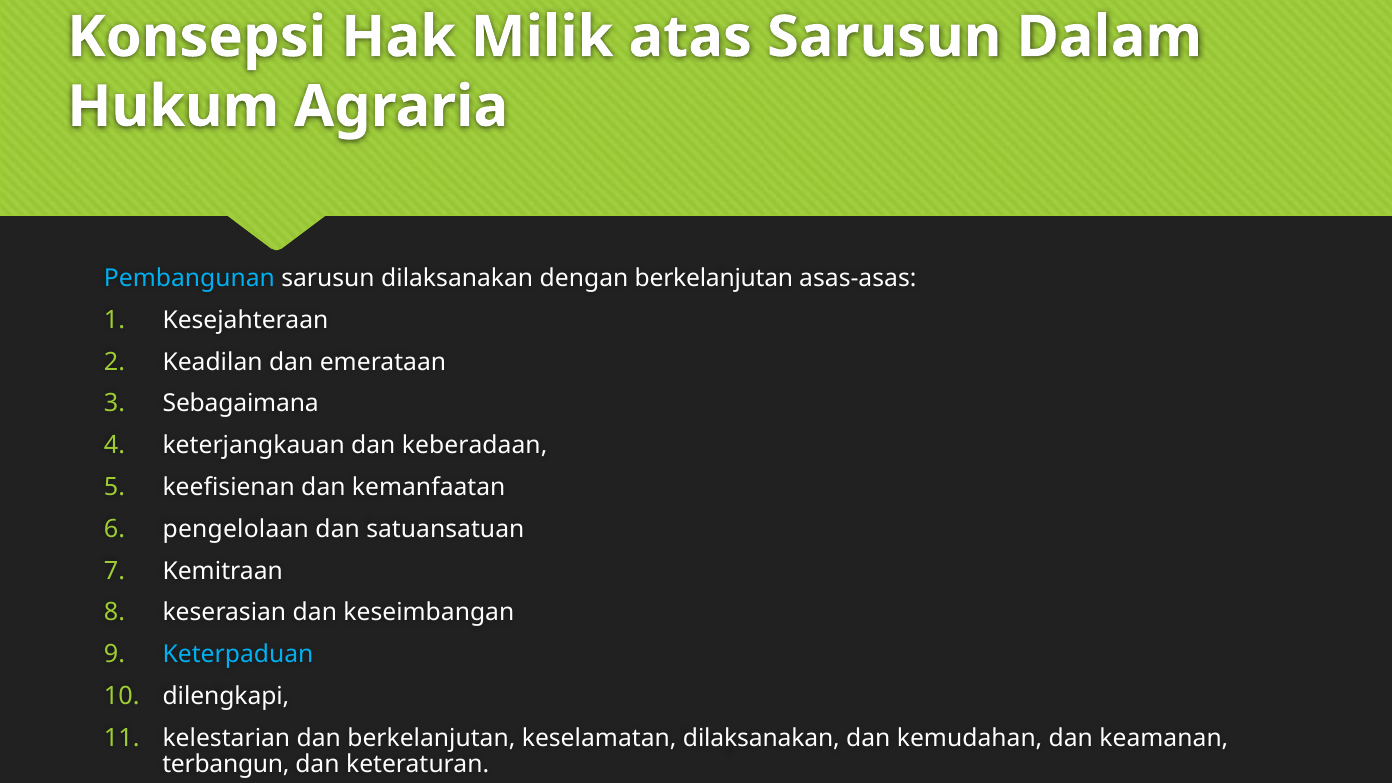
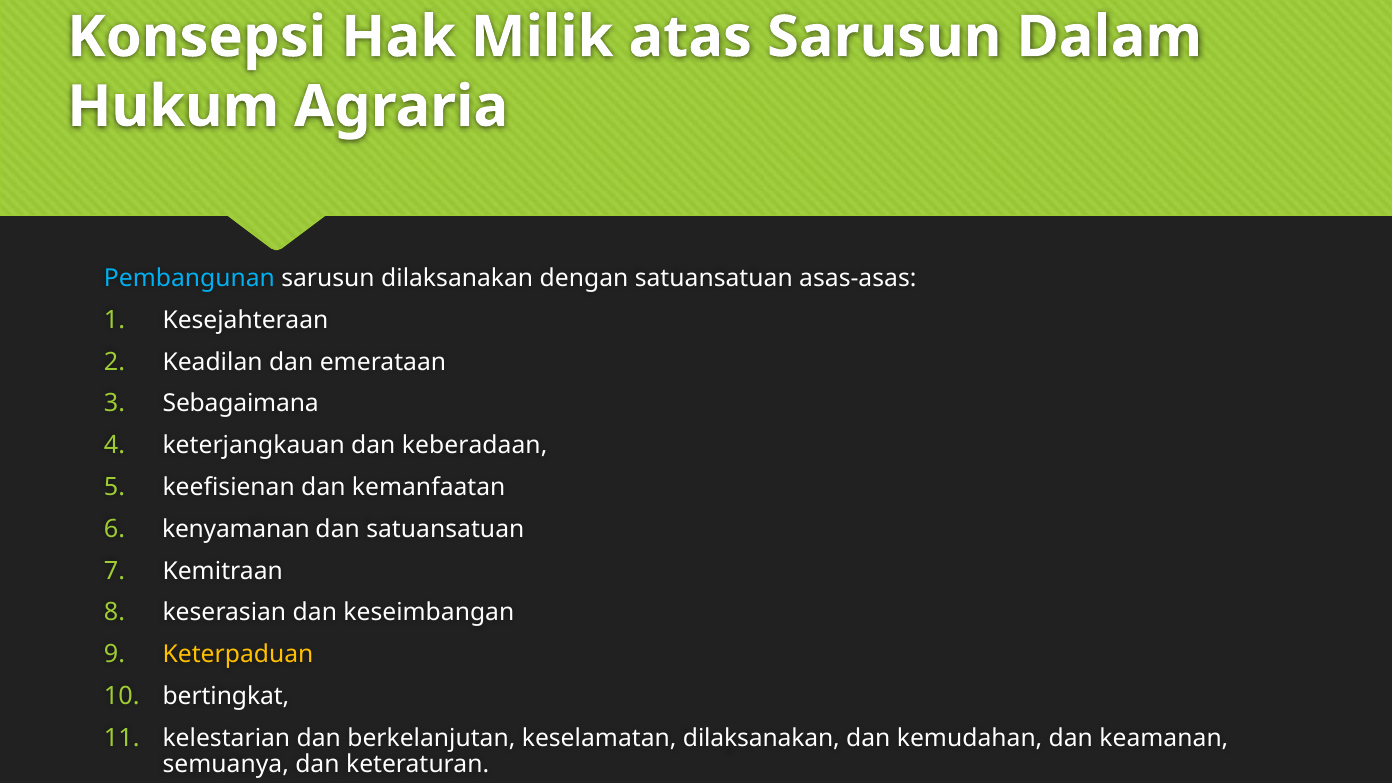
dengan berkelanjutan: berkelanjutan -> satuansatuan (714, 279)
pengelolaan: pengelolaan -> kenyamanan (236, 529)
Keterpaduan colour: light blue -> yellow (238, 654)
dilengkapi: dilengkapi -> bertingkat (226, 696)
terbangun: terbangun -> semuanya (226, 765)
